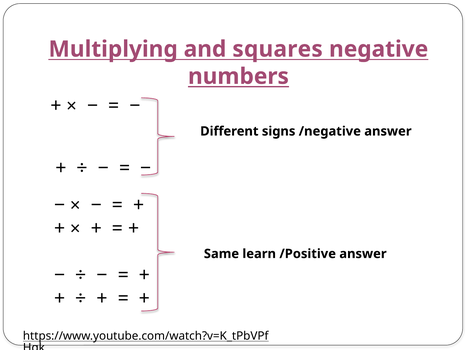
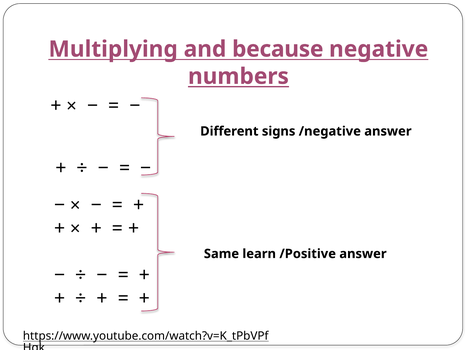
squares: squares -> because (278, 49)
